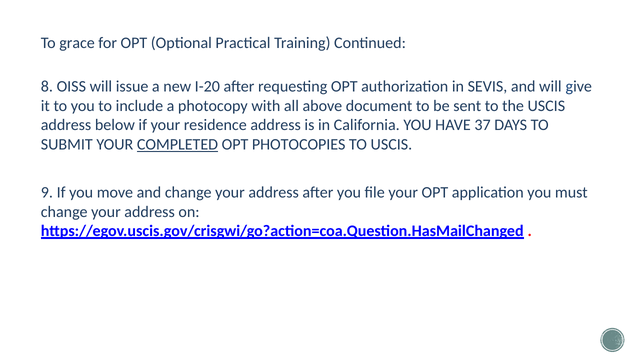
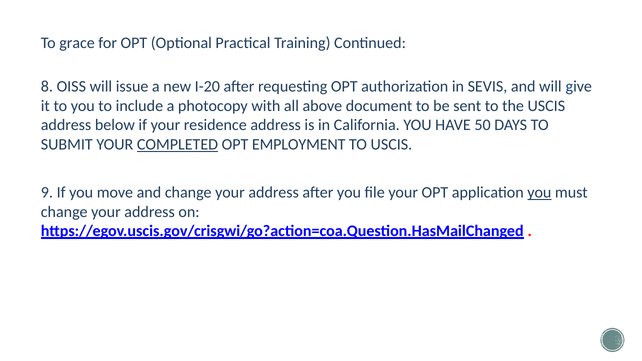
37: 37 -> 50 (483, 125)
PHOTOCOPIES: PHOTOCOPIES -> EMPLOYMENT (299, 144)
you underline: none -> present (539, 193)
